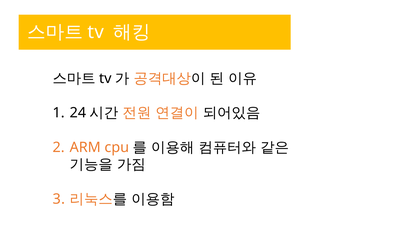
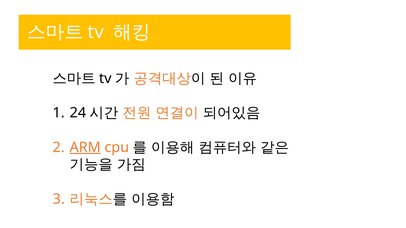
ARM underline: none -> present (85, 148)
